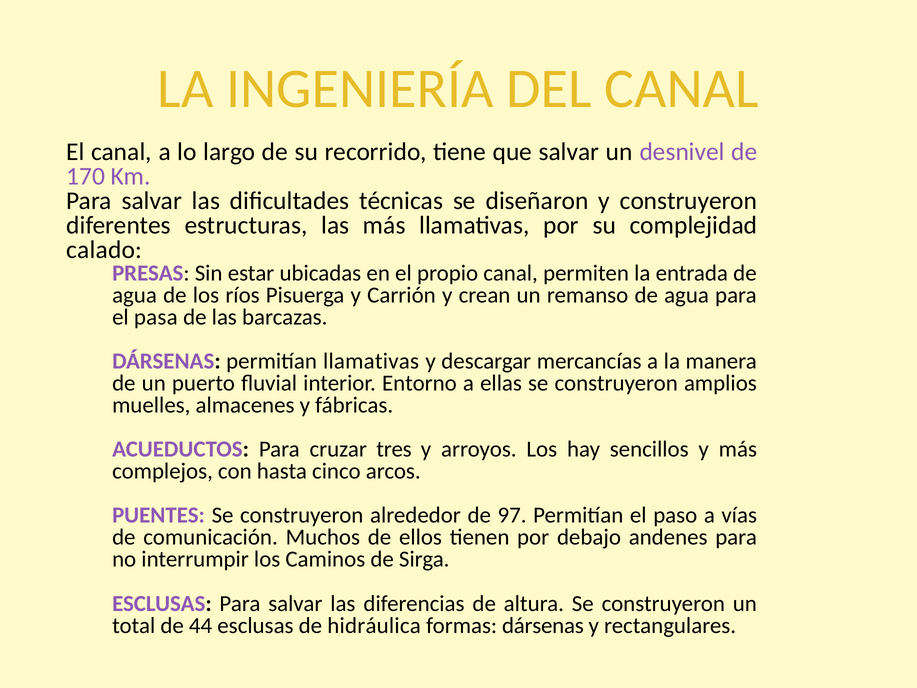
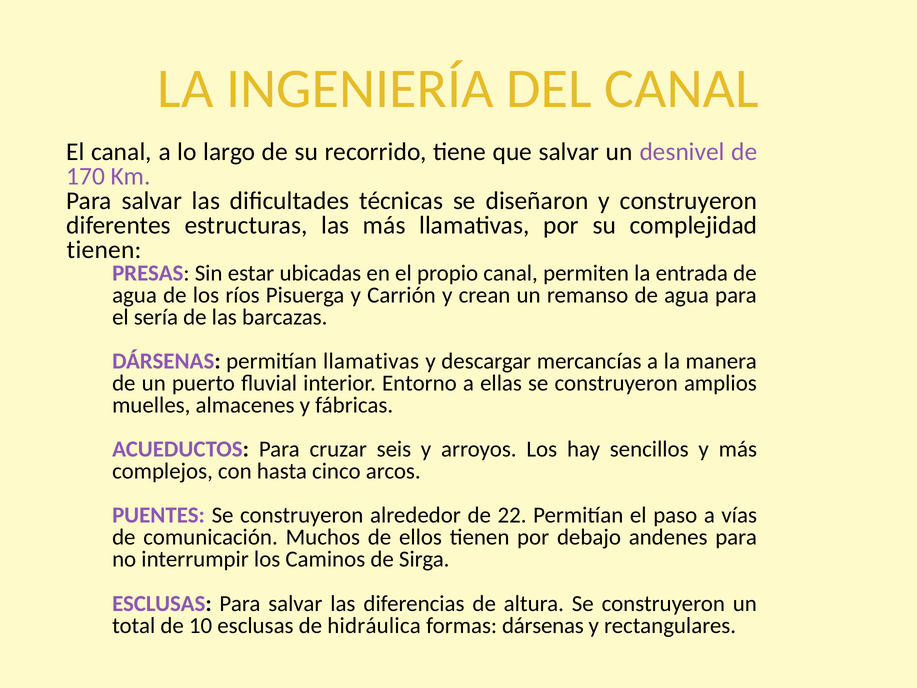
calado: calado -> tienen (104, 250)
pasa: pasa -> sería (156, 317)
tres: tres -> seis (394, 449)
97: 97 -> 22 (512, 515)
44: 44 -> 10 (201, 625)
